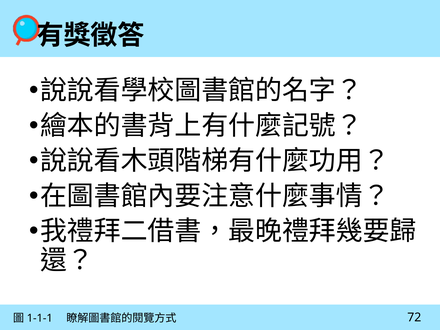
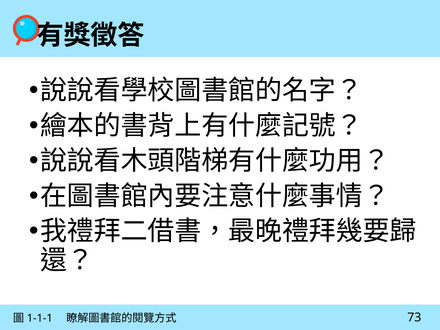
72: 72 -> 73 (414, 318)
